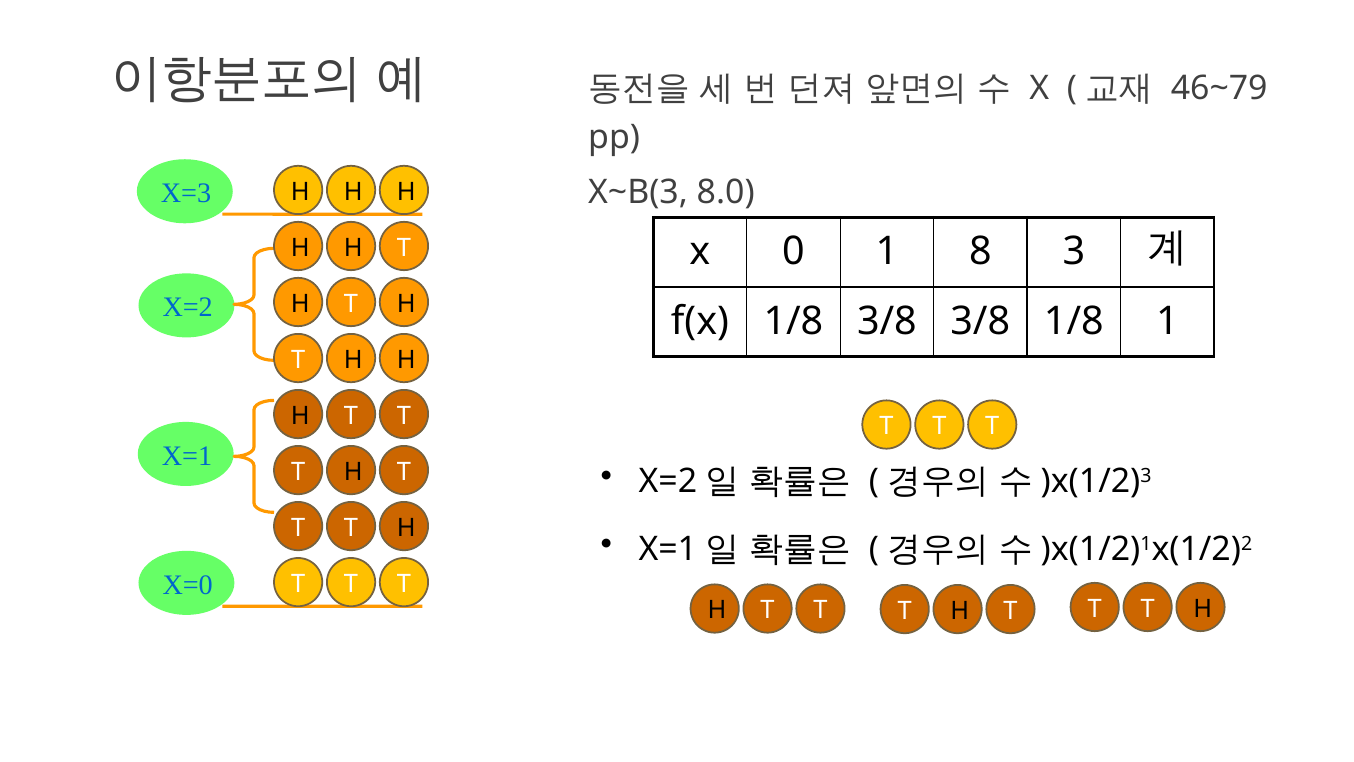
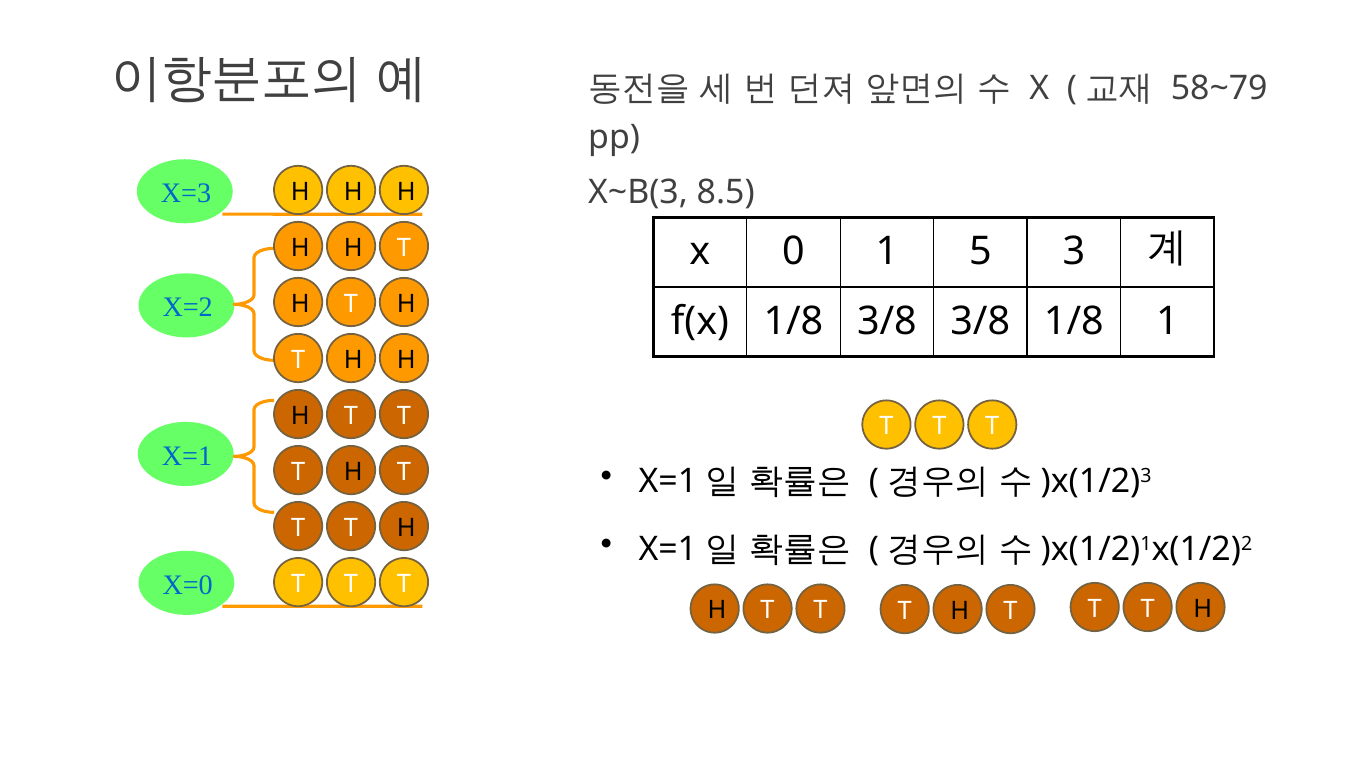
46~79: 46~79 -> 58~79 (1219, 89)
8.0: 8.0 -> 8.5 (726, 193)
8: 8 -> 5 (980, 251)
X=2: X=2 -> X=1 (668, 481)
